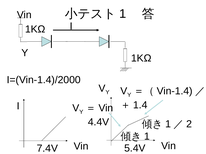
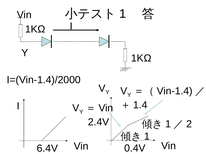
4.4V: 4.4V -> 2.4V (99, 122)
5.4V: 5.4V -> 0.4V (135, 149)
7.4V: 7.4V -> 6.4V (47, 149)
